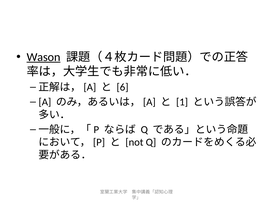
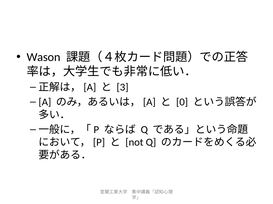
Wason underline: present -> none (44, 57)
6: 6 -> 3 (123, 88)
1: 1 -> 0 (182, 102)
